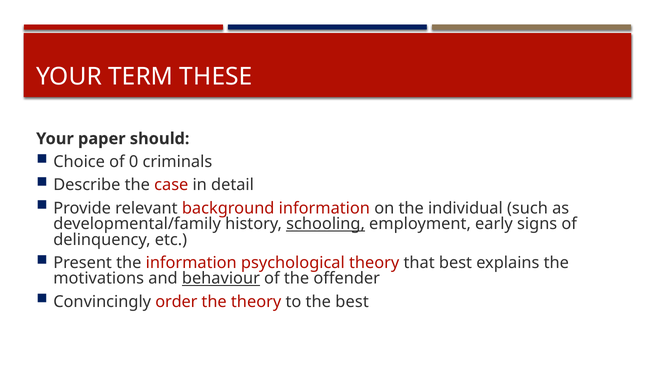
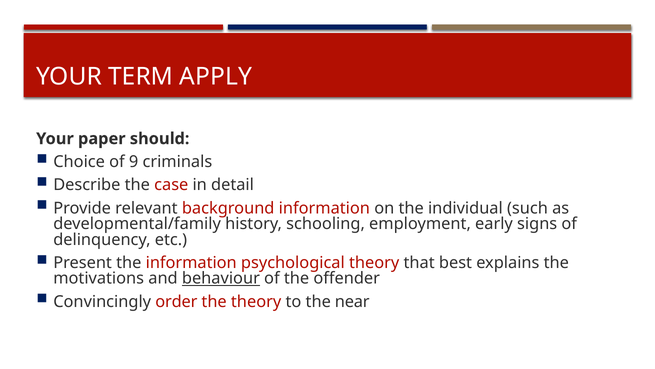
THESE: THESE -> APPLY (216, 77)
0: 0 -> 9 (134, 162)
schooling underline: present -> none (326, 224)
the best: best -> near (352, 301)
